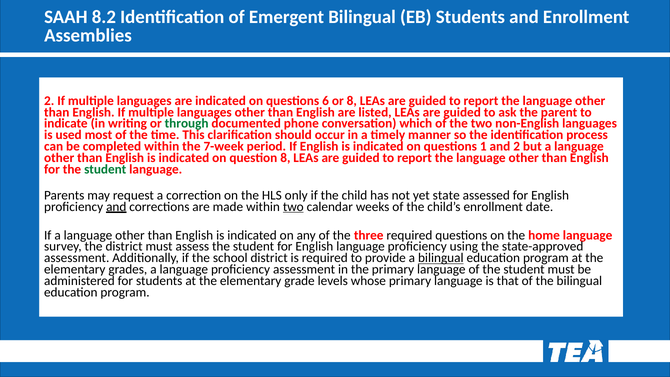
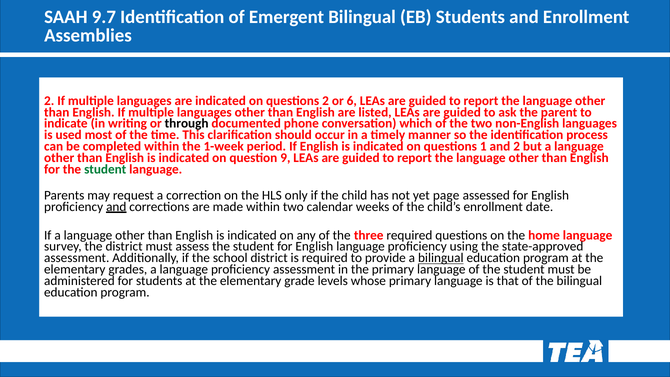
8.2: 8.2 -> 9.7 (104, 17)
questions 6: 6 -> 2 (326, 101)
or 8: 8 -> 6 (352, 101)
through colour: green -> black (187, 124)
7-week: 7-week -> 1-week (224, 146)
question 8: 8 -> 9 (285, 158)
state: state -> page (446, 195)
two underline: present -> none (293, 207)
